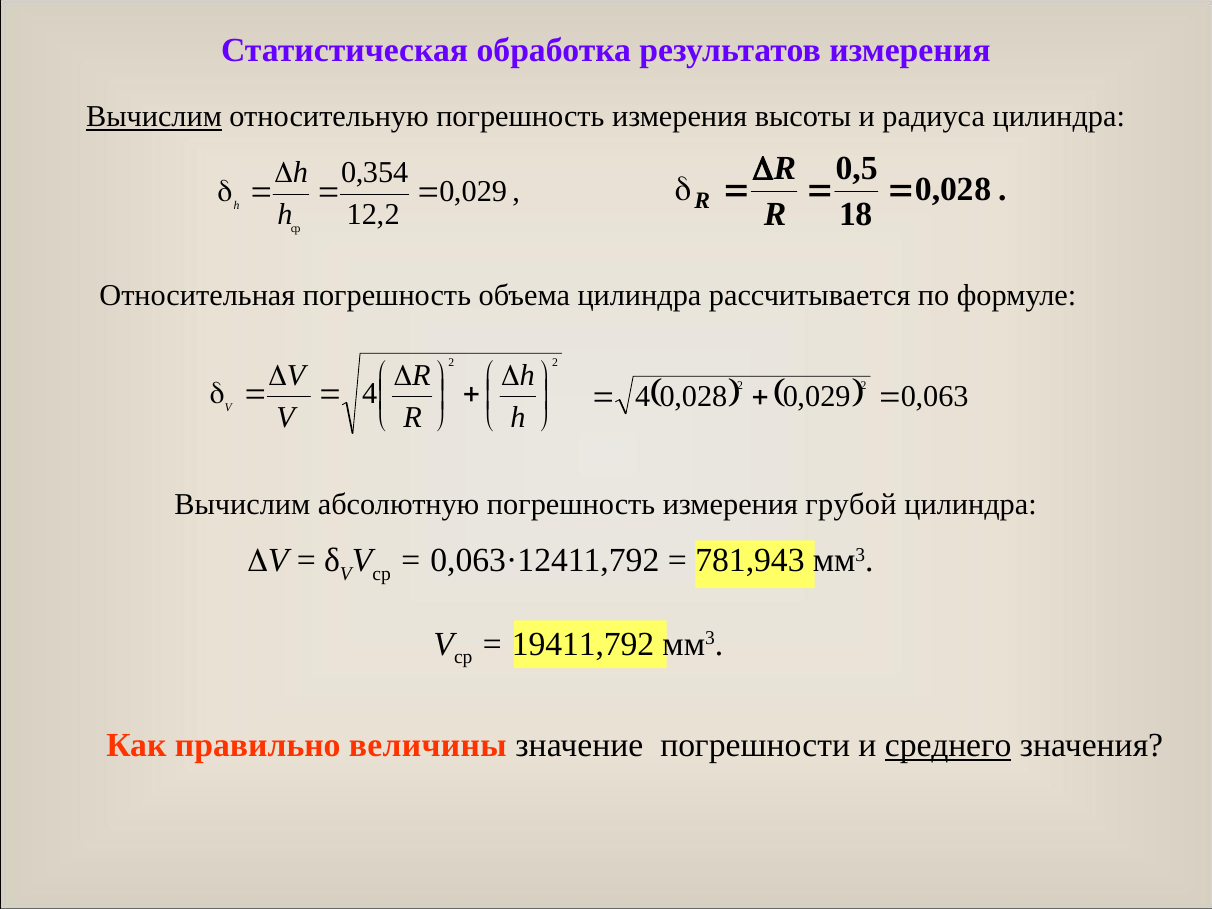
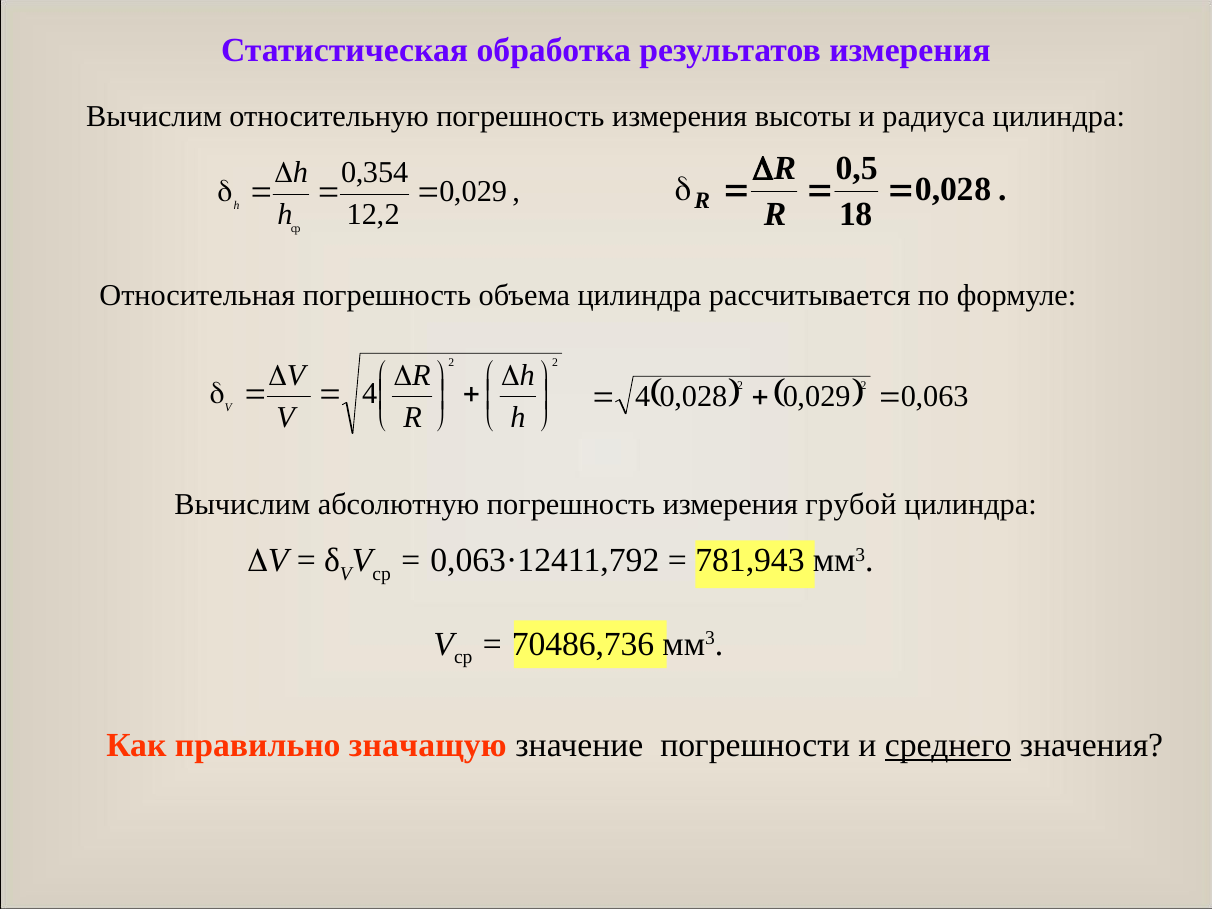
Вычислим underline: present -> none (154, 117)
19411,792: 19411,792 -> 70486,736 (583, 644)
величины: величины -> значащую (428, 745)
